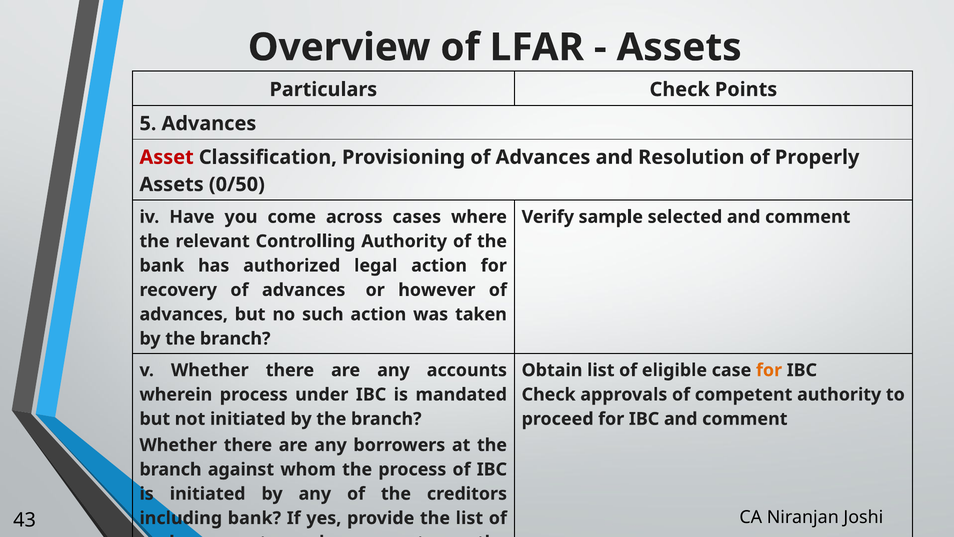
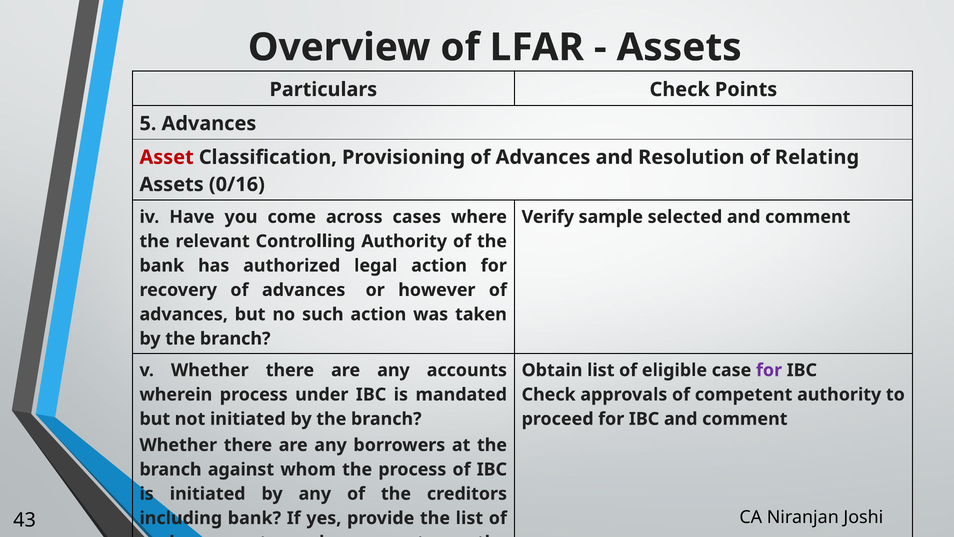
Properly: Properly -> Relating (817, 157)
0/50: 0/50 -> 0/16 (237, 184)
for colour: orange -> purple (769, 370)
